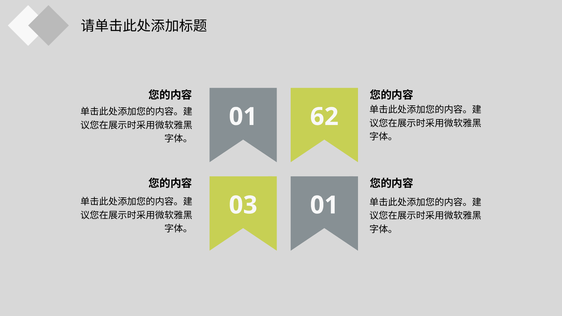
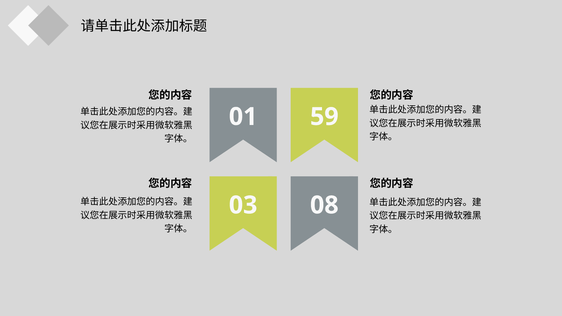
62: 62 -> 59 (324, 117)
03 01: 01 -> 08 (324, 205)
